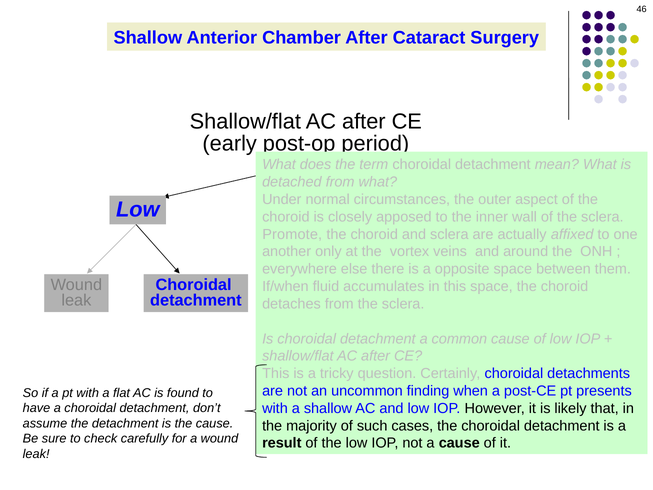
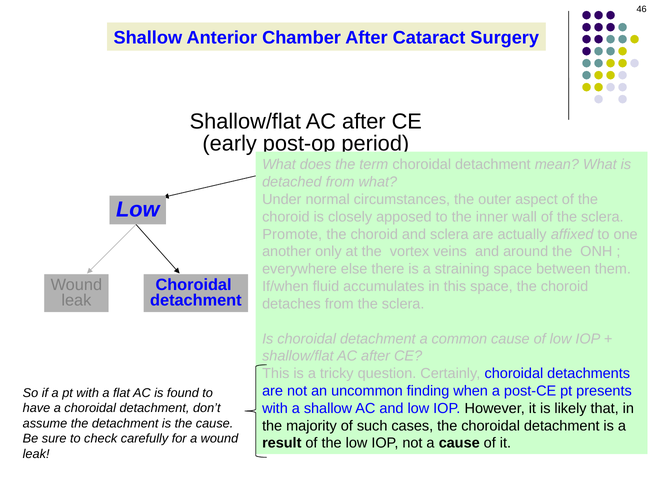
opposite: opposite -> straining (462, 269)
